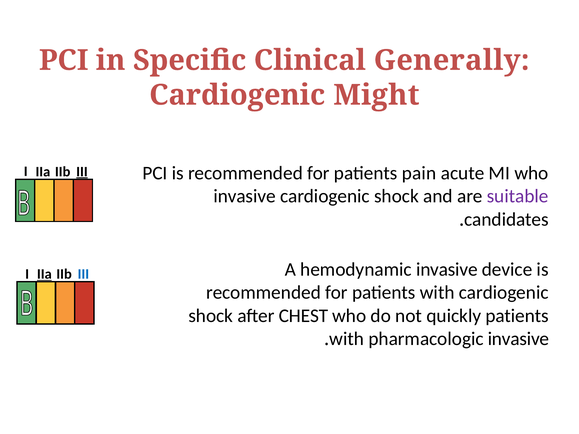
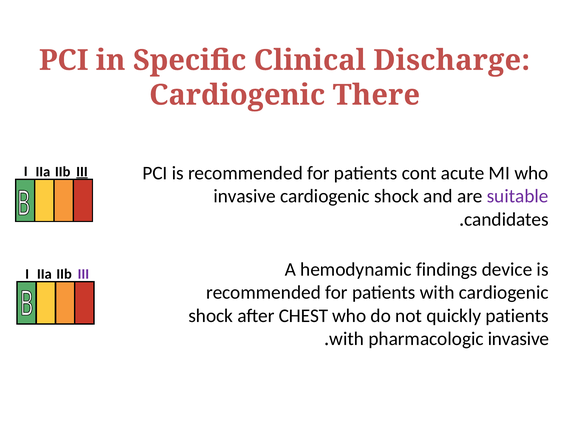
Generally: Generally -> Discharge (452, 60)
Might: Might -> There (376, 95)
pain: pain -> cont (419, 173)
hemodynamic invasive: invasive -> findings (447, 270)
IIa underline: present -> none (44, 274)
III colour: blue -> purple (83, 274)
